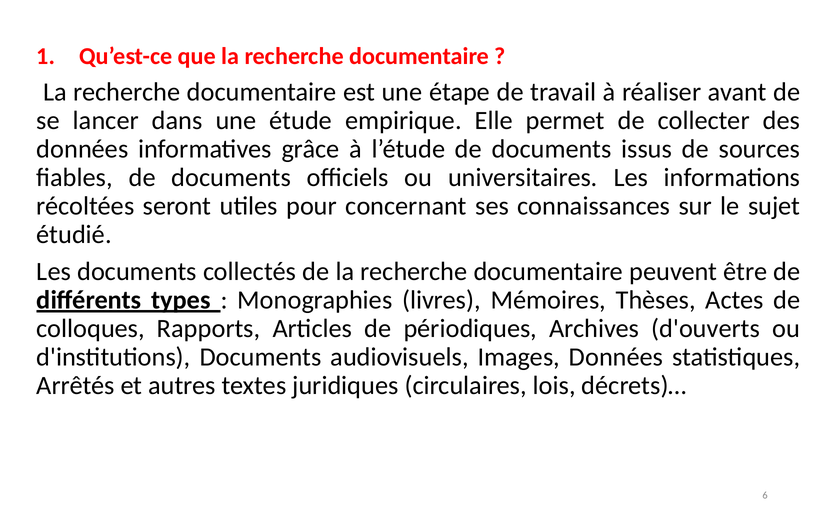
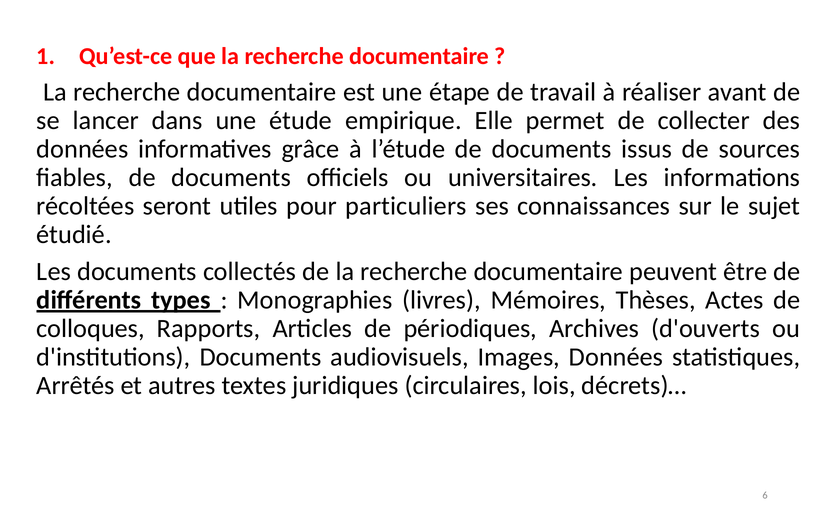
concernant: concernant -> particuliers (406, 206)
